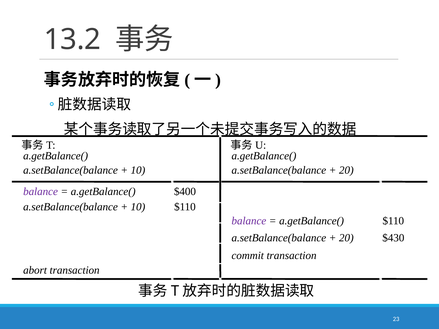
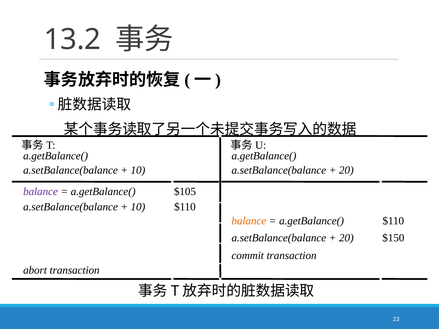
$400: $400 -> $105 (185, 192)
balance colour: purple -> orange (249, 221)
$430: $430 -> $150 (393, 238)
